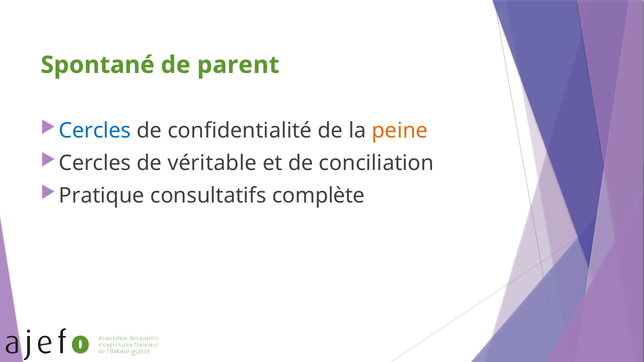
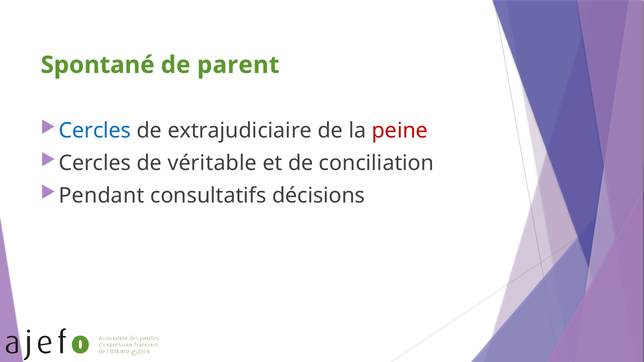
confidentialité: confidentialité -> extrajudiciaire (240, 131)
peine colour: orange -> red (400, 131)
Pratique: Pratique -> Pendant (102, 196)
complète: complète -> décisions (319, 196)
